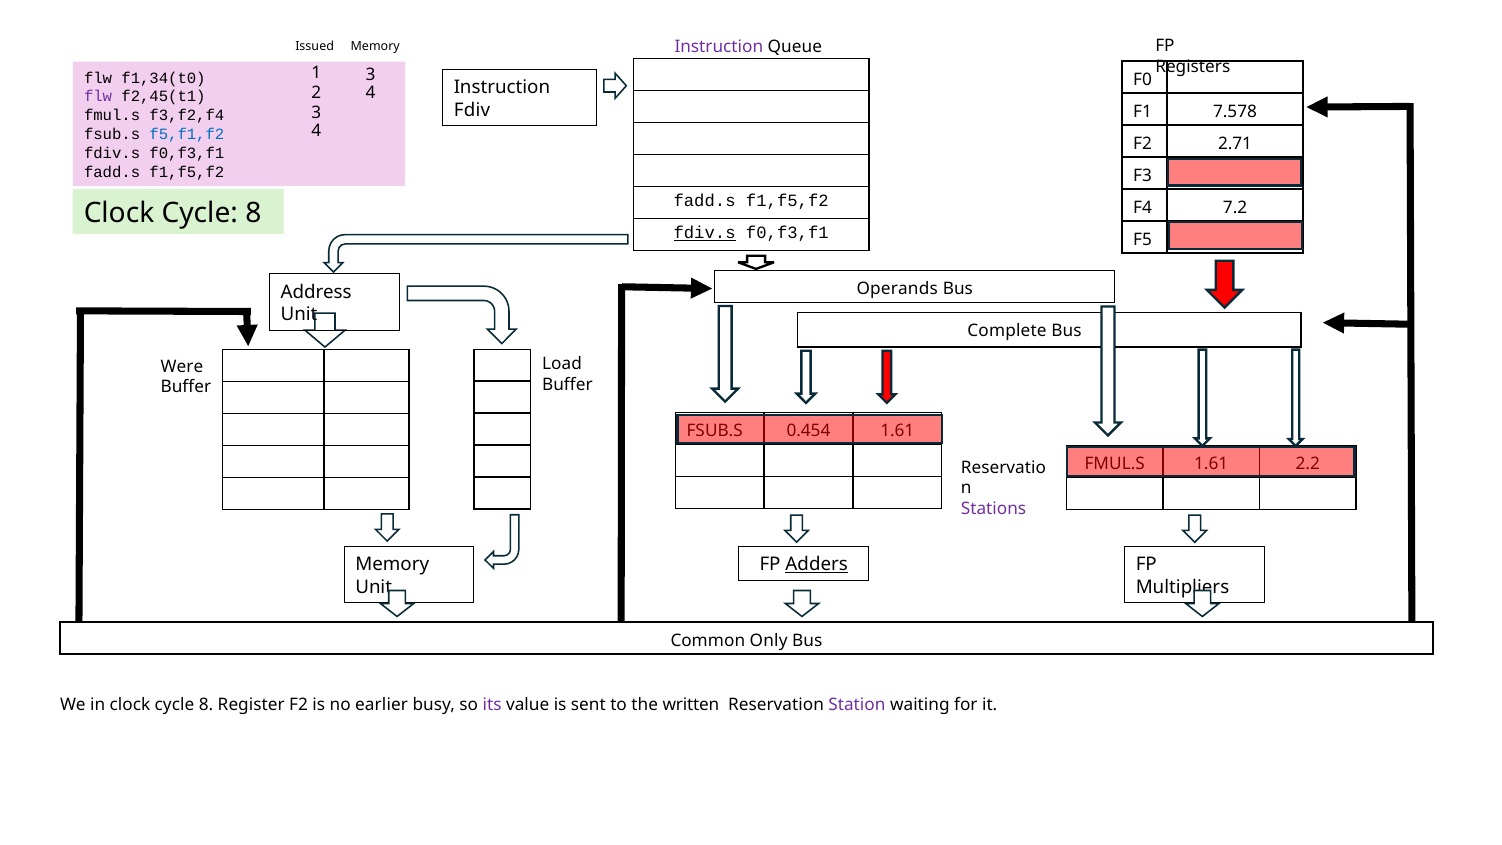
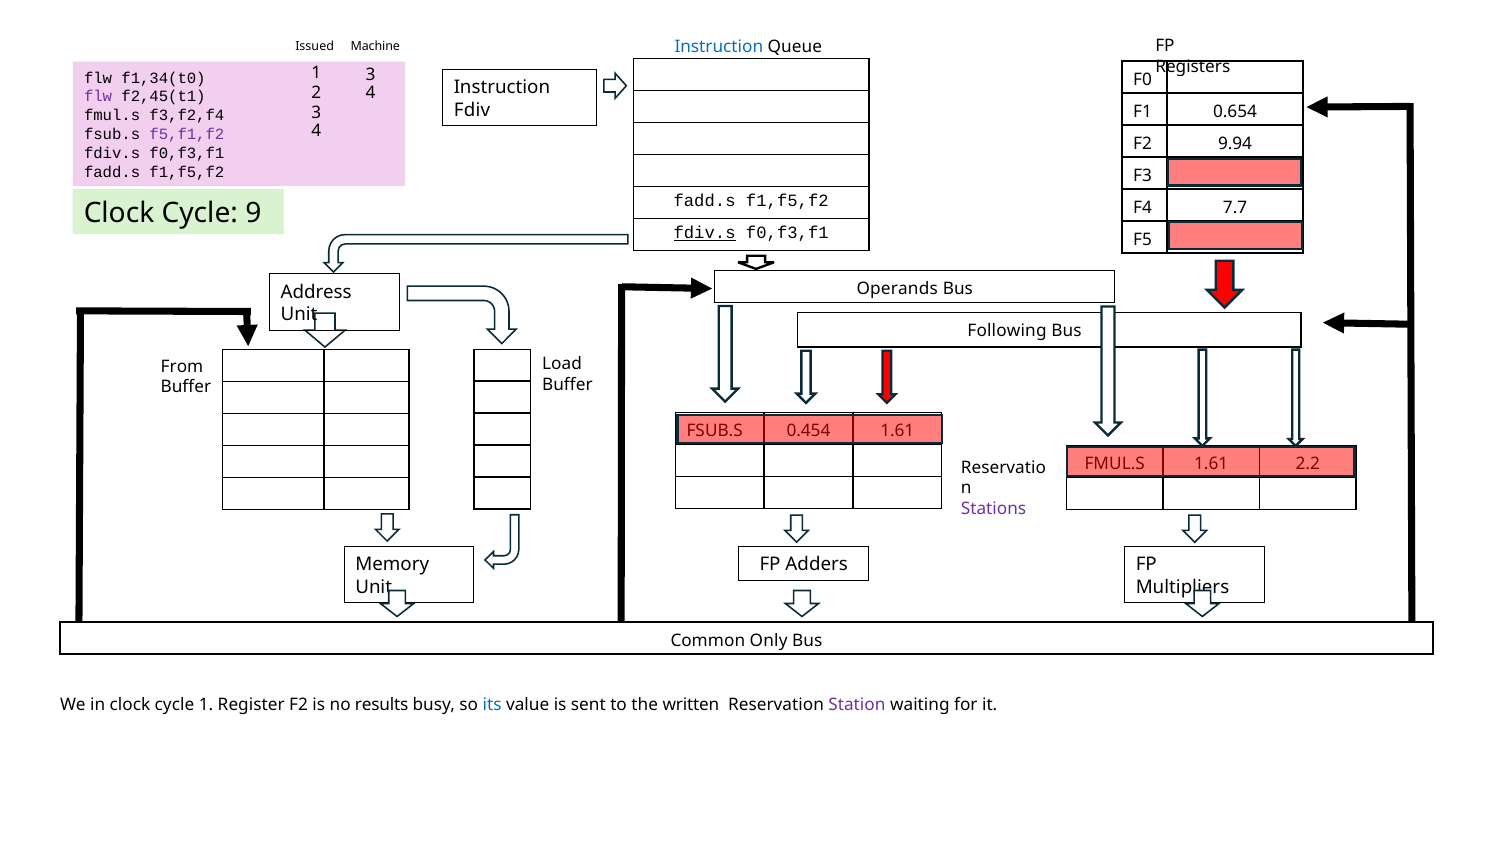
Instruction colour: purple -> blue (719, 46)
Issued Memory: Memory -> Machine (375, 46)
7.578: 7.578 -> 0.654 (1235, 111)
f5,f1,f2 colour: blue -> purple (187, 134)
2.71: 2.71 -> 9.94 (1235, 143)
7.2: 7.2 -> 7.7 (1235, 207)
8: 8 -> 9 (253, 213)
Complete: Complete -> Following (1007, 331)
Were: Were -> From (182, 367)
Adders underline: present -> none (817, 565)
in clock cycle 8: 8 -> 1 (206, 705)
earlier: earlier -> results (382, 705)
its colour: purple -> blue (492, 705)
